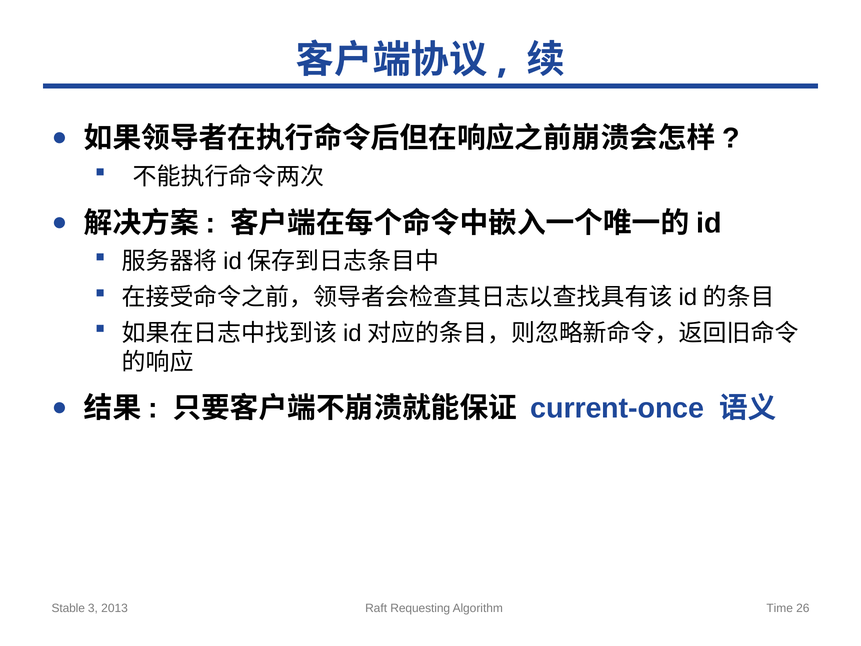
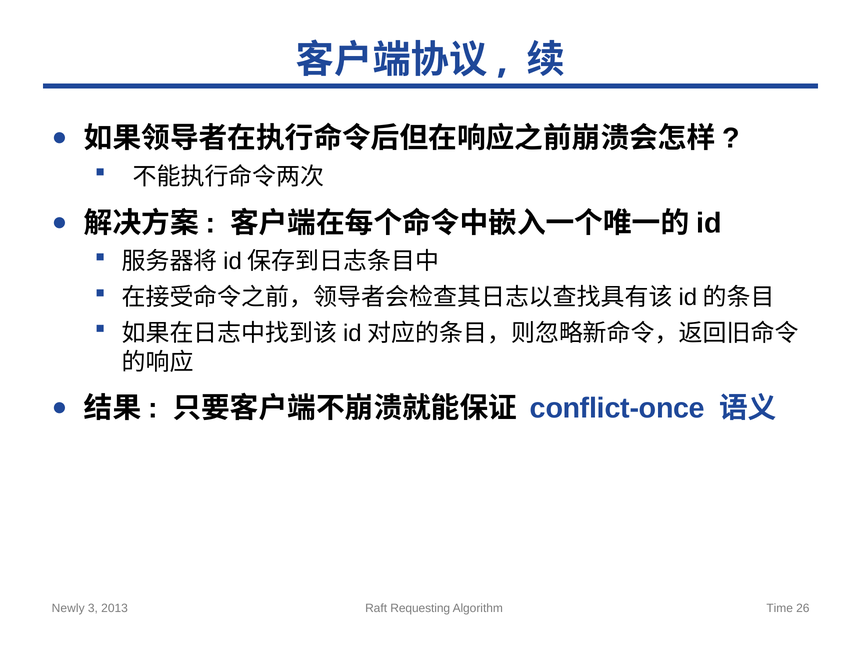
current-once: current-once -> conflict-once (617, 408)
Stable: Stable -> Newly (68, 608)
